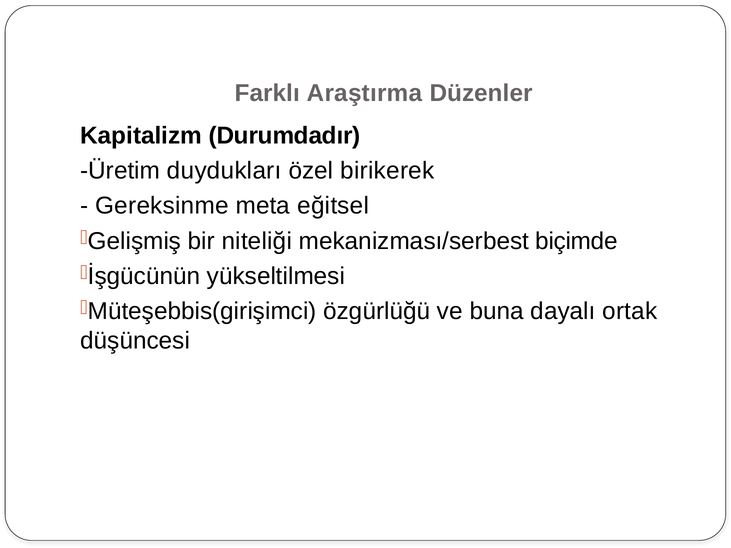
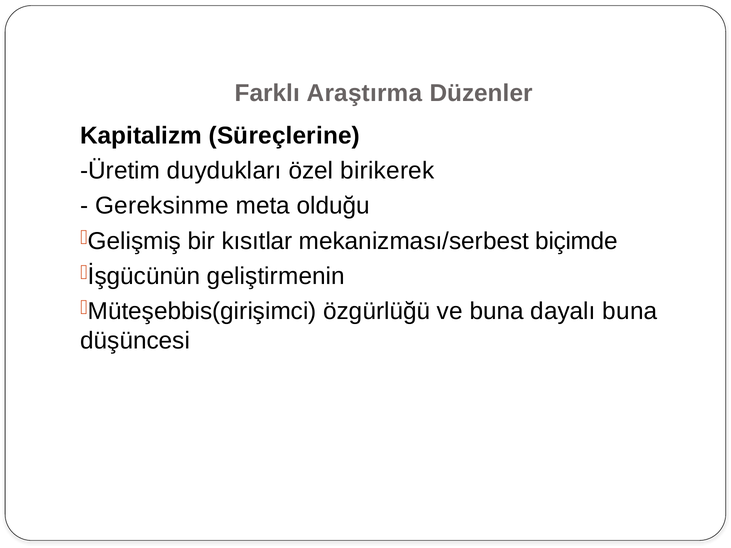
Durumdadır: Durumdadır -> Süreçlerine (284, 136)
eğitsel: eğitsel -> olduğu (333, 206)
niteliği: niteliği -> kısıtlar (257, 241)
yükseltilmesi: yükseltilmesi -> geliştirmenin (276, 276)
dayalı ortak: ortak -> buna (630, 311)
